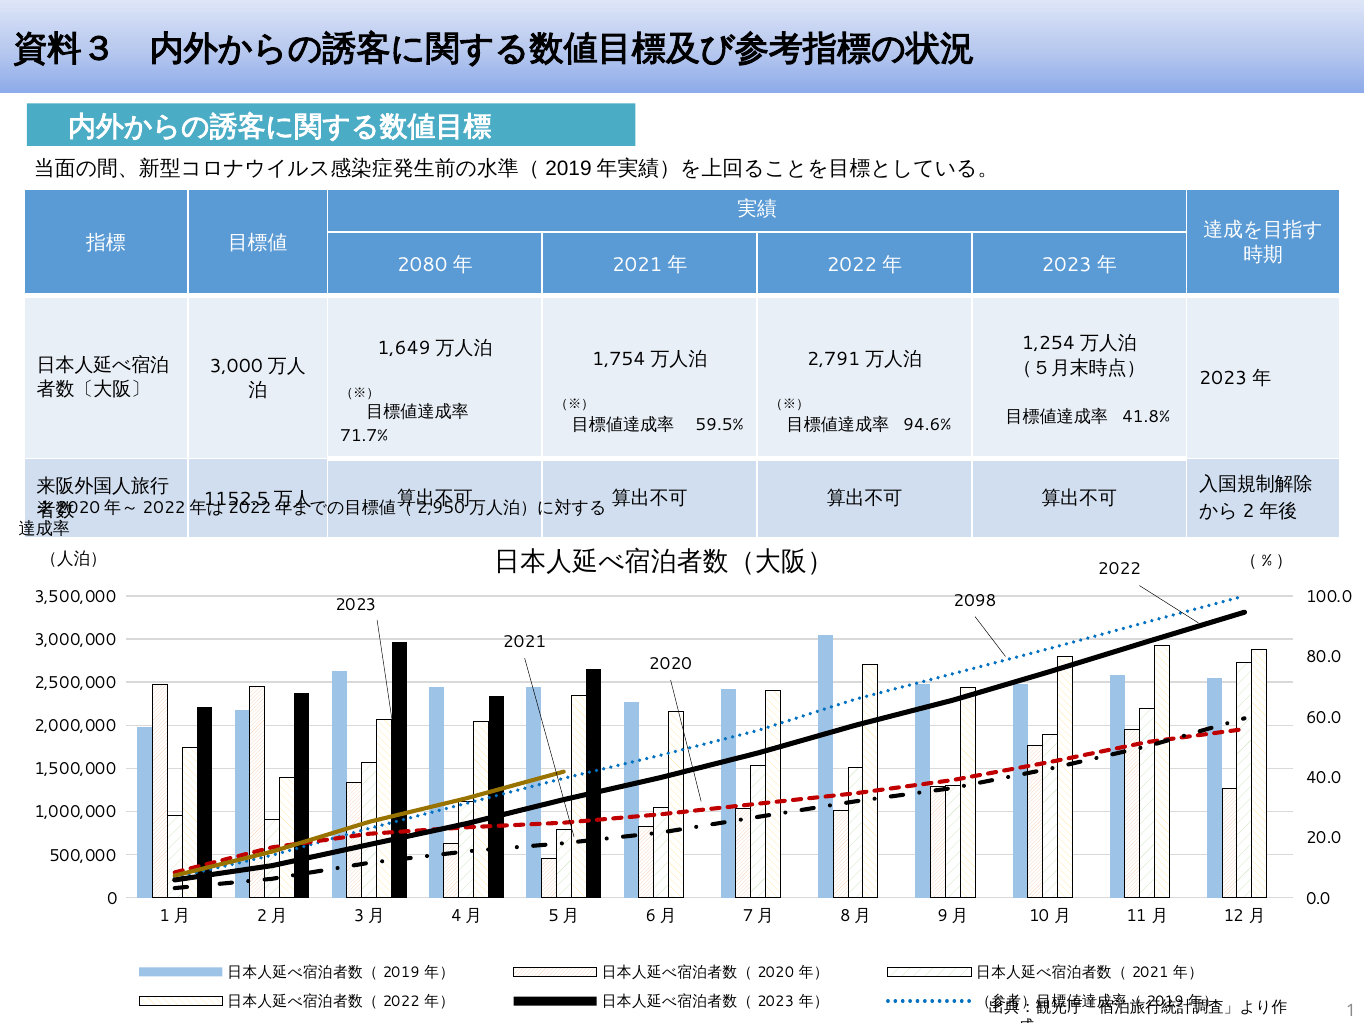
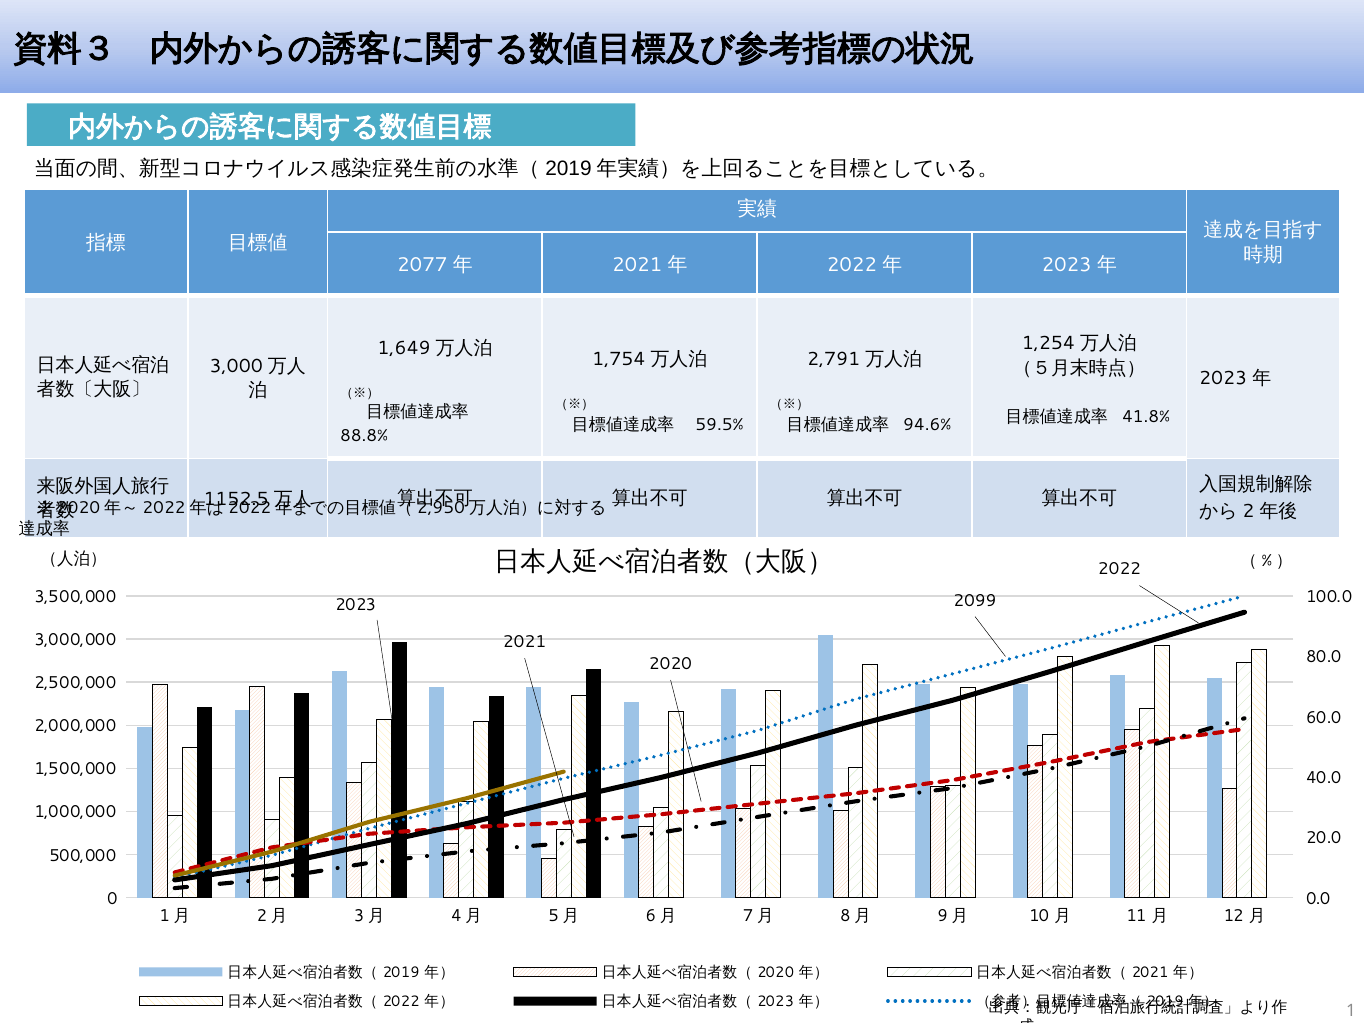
2080: 2080 -> 2077 (422, 265)
71.7%: 71.7% -> 88.8% (364, 436)
2098: 2098 -> 2099 (975, 601)
